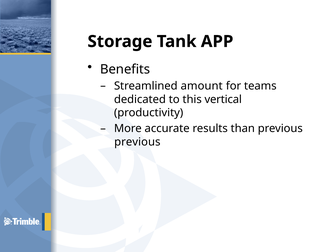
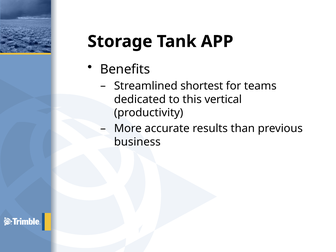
amount: amount -> shortest (202, 86)
previous: previous -> business (137, 142)
